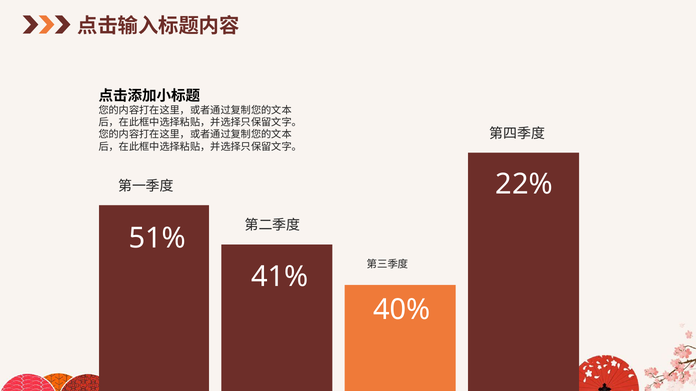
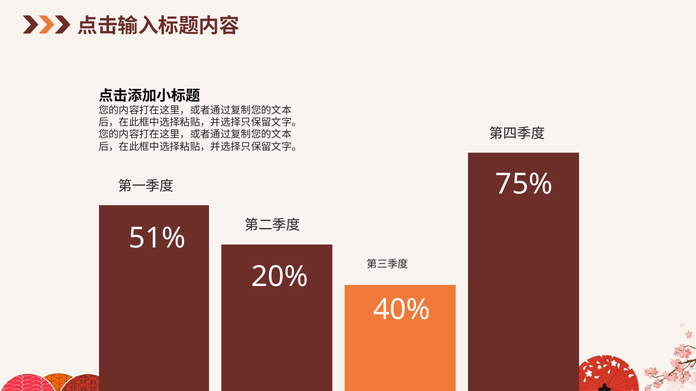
22%: 22% -> 75% (524, 184)
41%: 41% -> 20% (280, 277)
